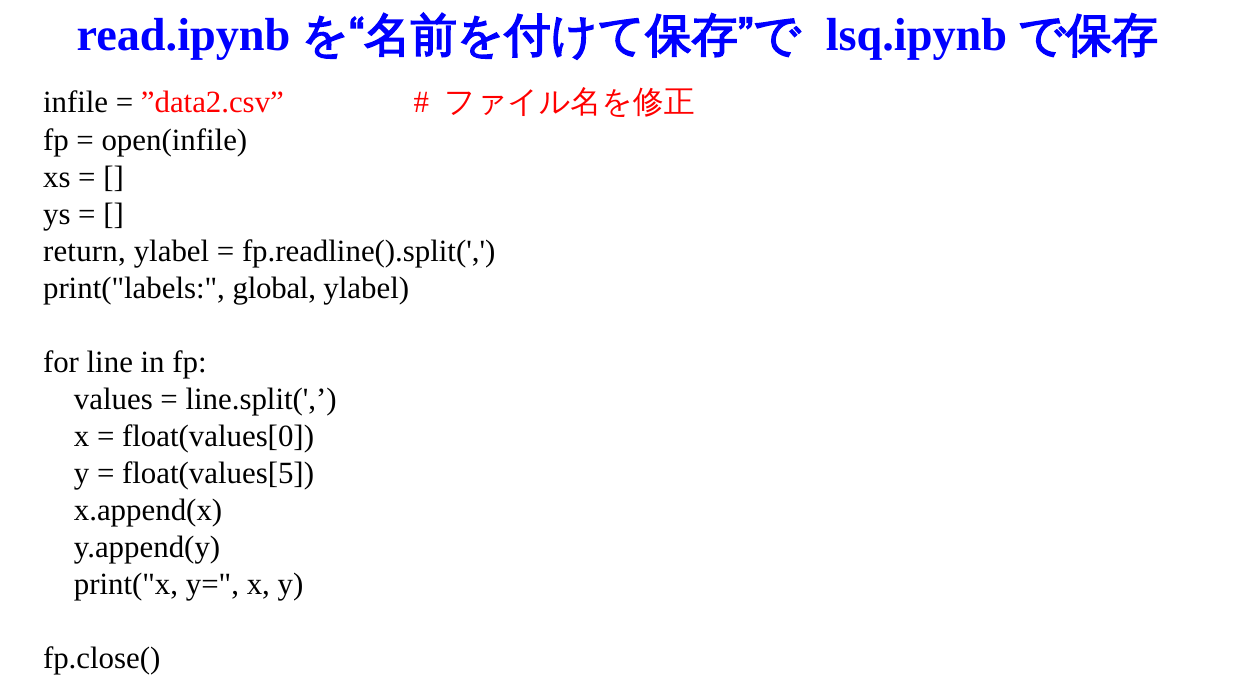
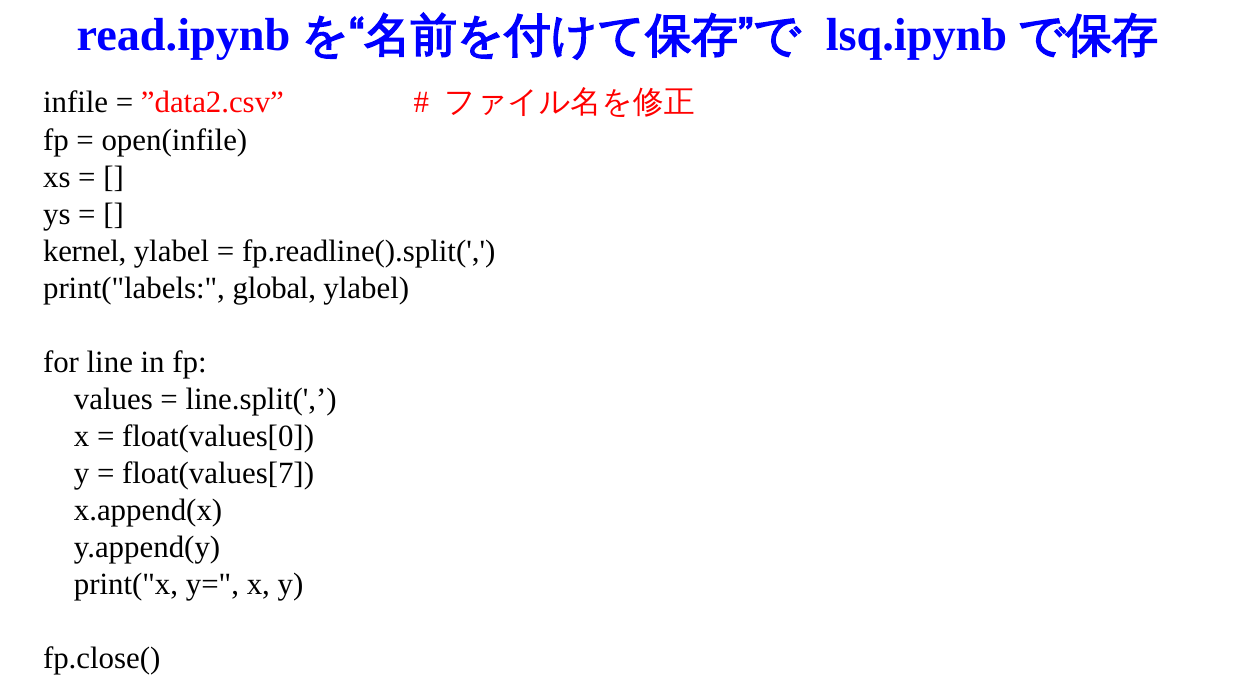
return: return -> kernel (85, 251)
float(values[5: float(values[5 -> float(values[7 (218, 473)
